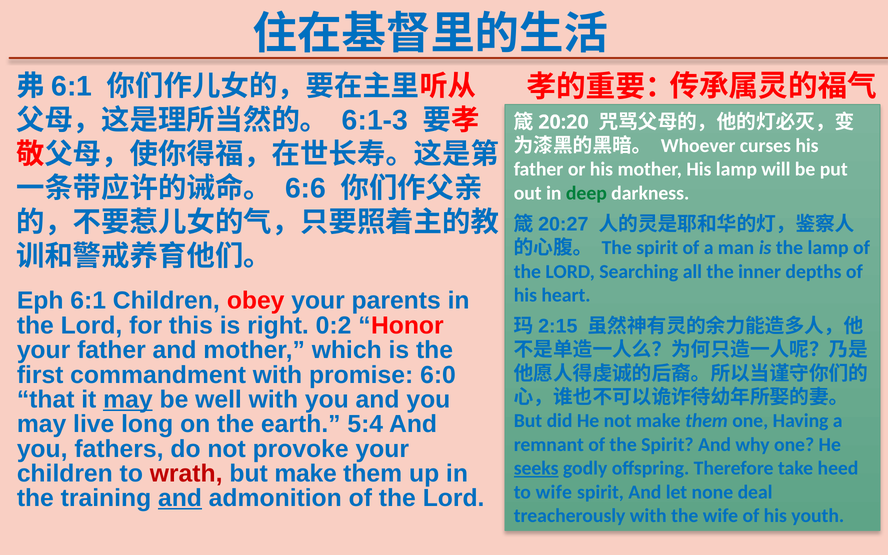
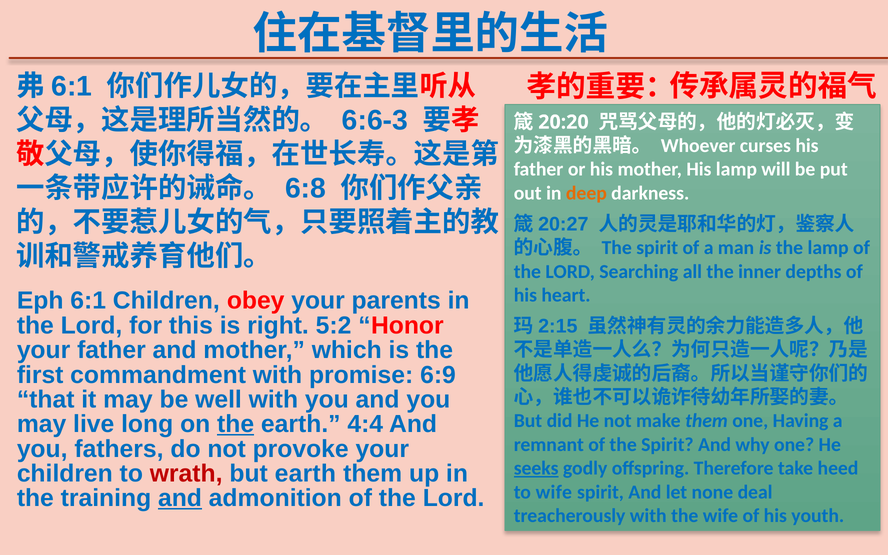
6:1-3: 6:1-3 -> 6:6-3 (375, 120)
6:6: 6:6 -> 6:8 (305, 188)
deep colour: green -> orange (586, 193)
0:2: 0:2 -> 5:2 (334, 326)
6:0: 6:0 -> 6:9 (438, 375)
may underline: present -> none (128, 400)
the underline: none -> present (236, 424)
5:4: 5:4 -> 4:4 (365, 424)
but make: make -> earth (305, 474)
